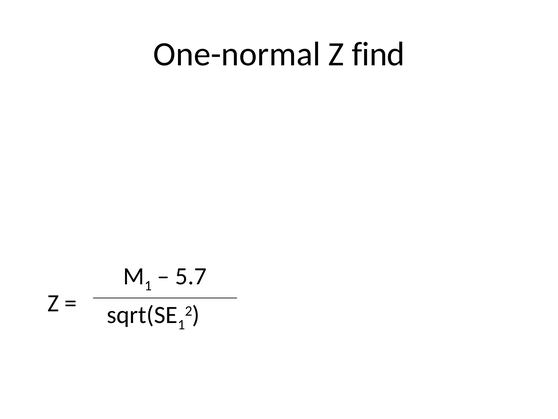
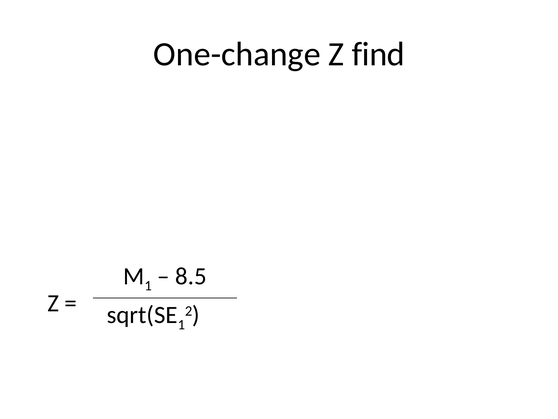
One-normal: One-normal -> One-change (237, 54)
5.7: 5.7 -> 8.5 (191, 276)
